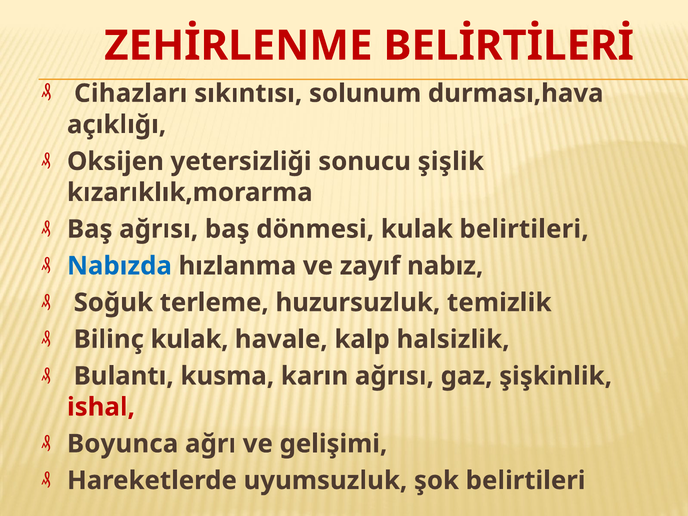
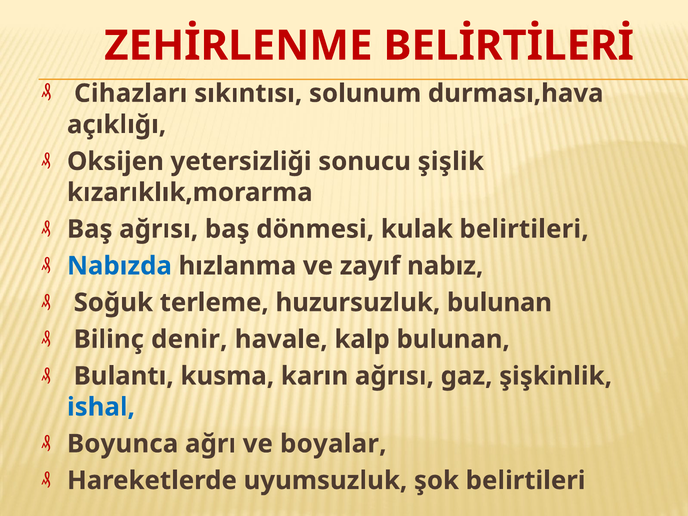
huzursuzluk temizlik: temizlik -> bulunan (499, 303)
Bilinç kulak: kulak -> denir (189, 339)
kalp halsizlik: halsizlik -> bulunan (453, 339)
ishal colour: red -> blue (101, 407)
gelişimi: gelişimi -> boyalar (333, 444)
